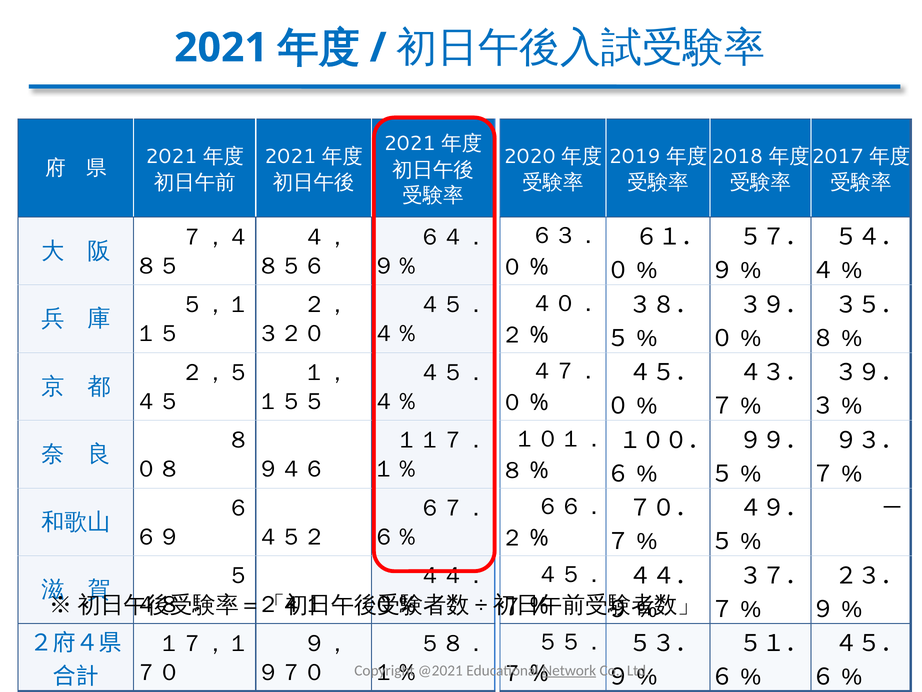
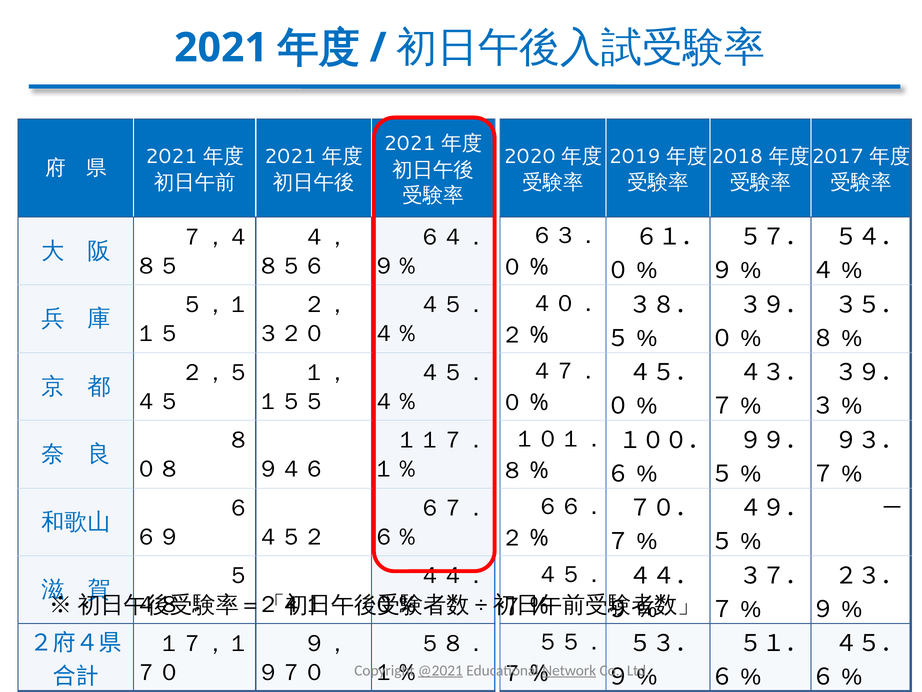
@2021 underline: none -> present (440, 670)
